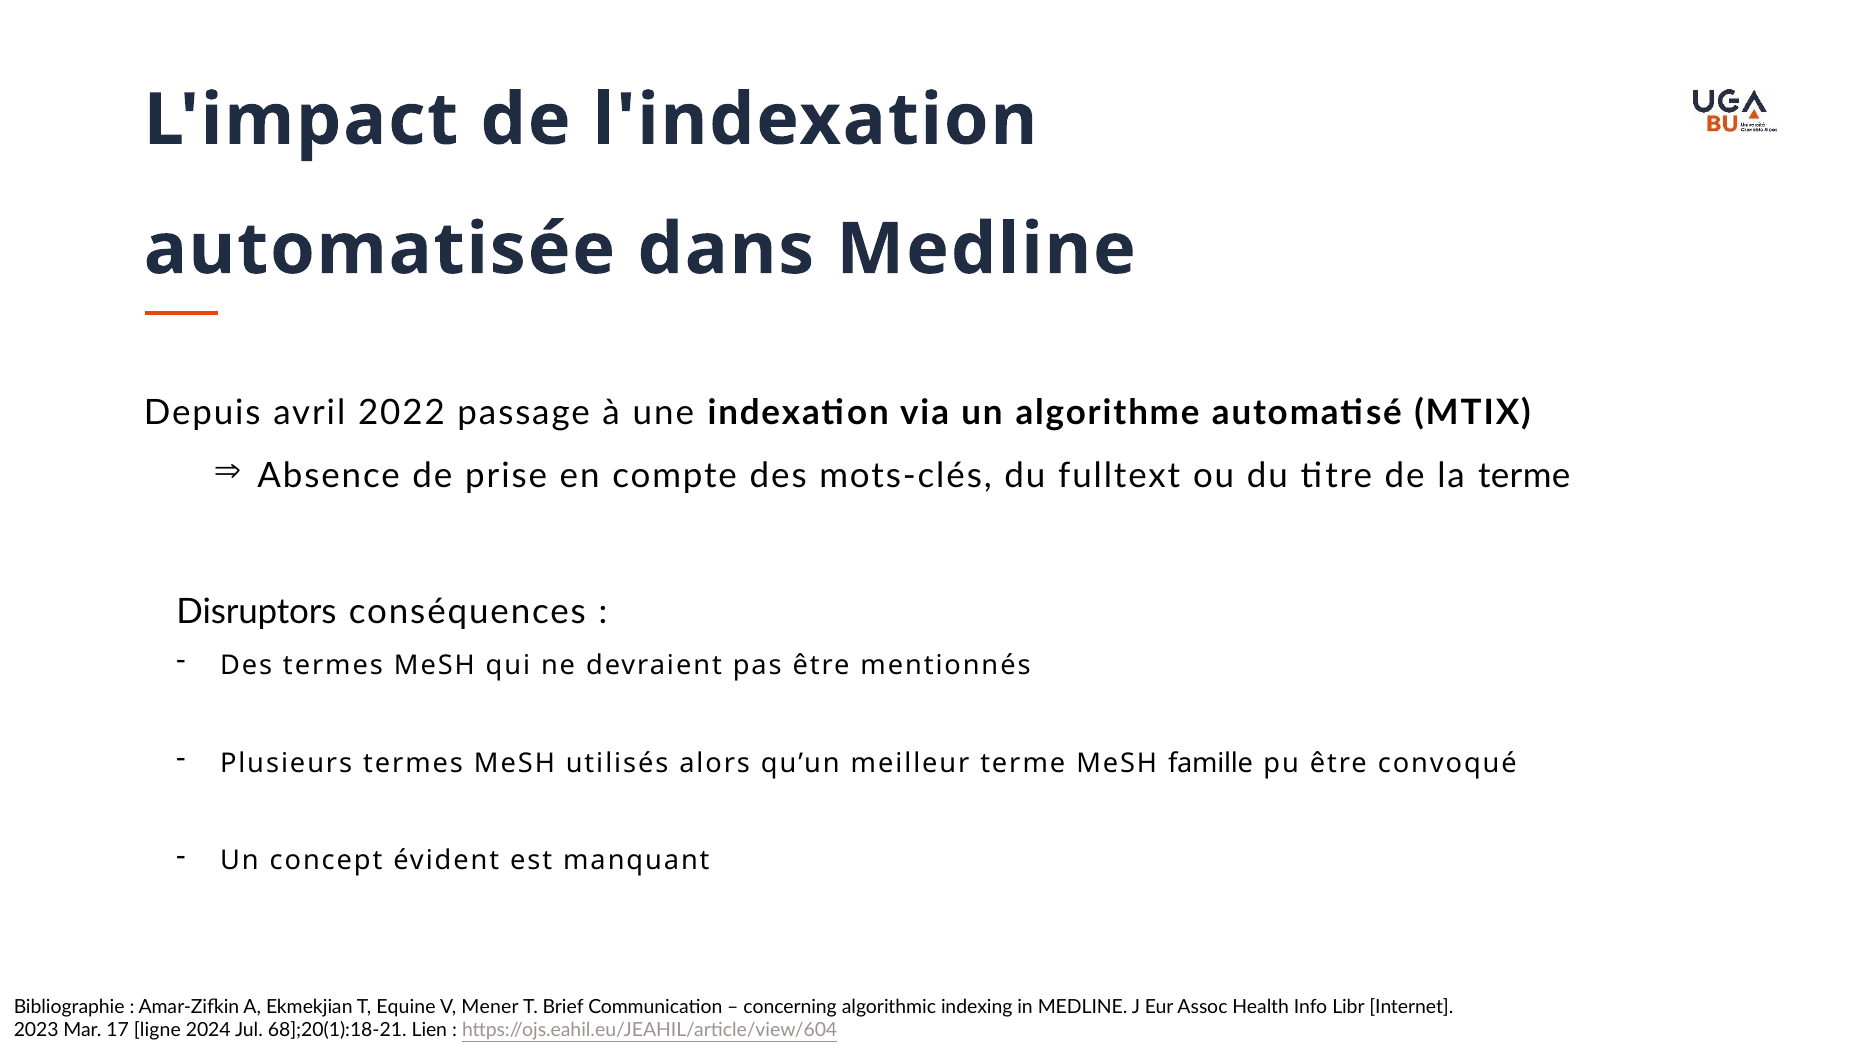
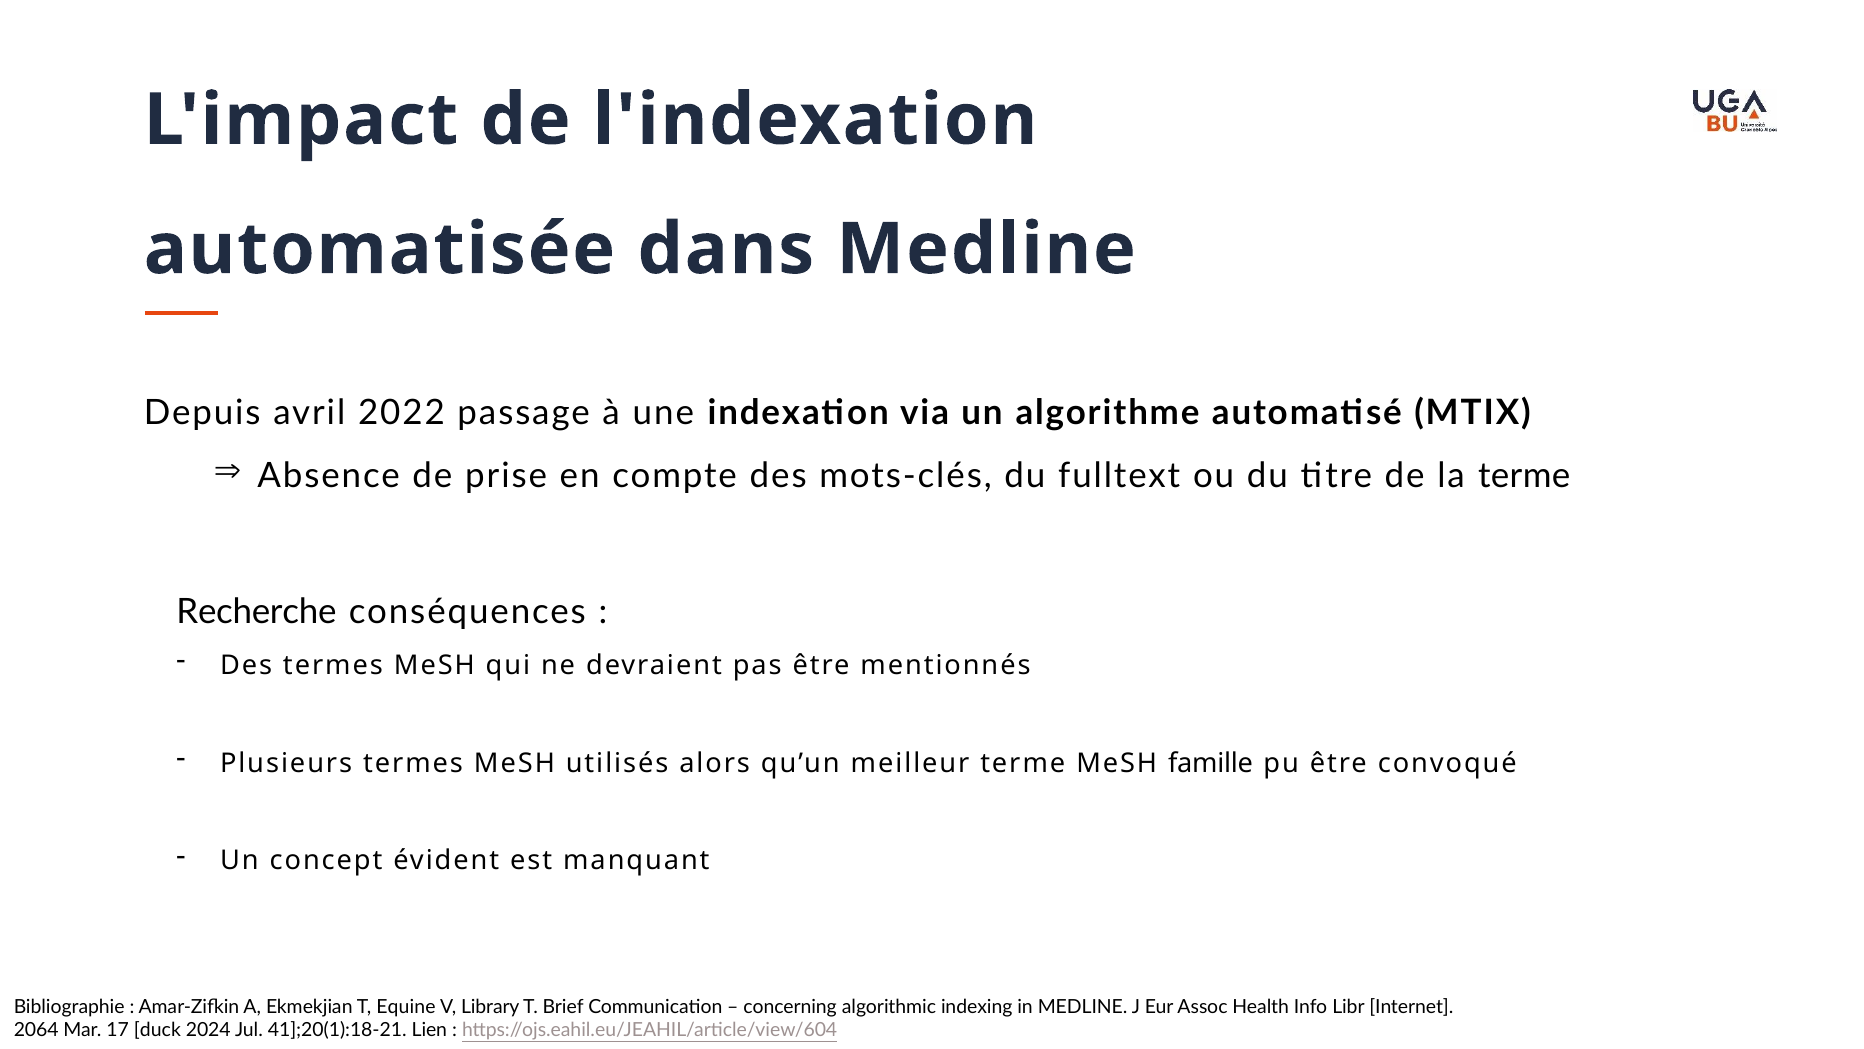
Disruptors: Disruptors -> Recherche (256, 612)
Mener: Mener -> Library (490, 1006)
2023: 2023 -> 2064 (36, 1030)
ligne: ligne -> duck (157, 1030)
68];20(1):18-21: 68];20(1):18-21 -> 41];20(1):18-21 (337, 1030)
